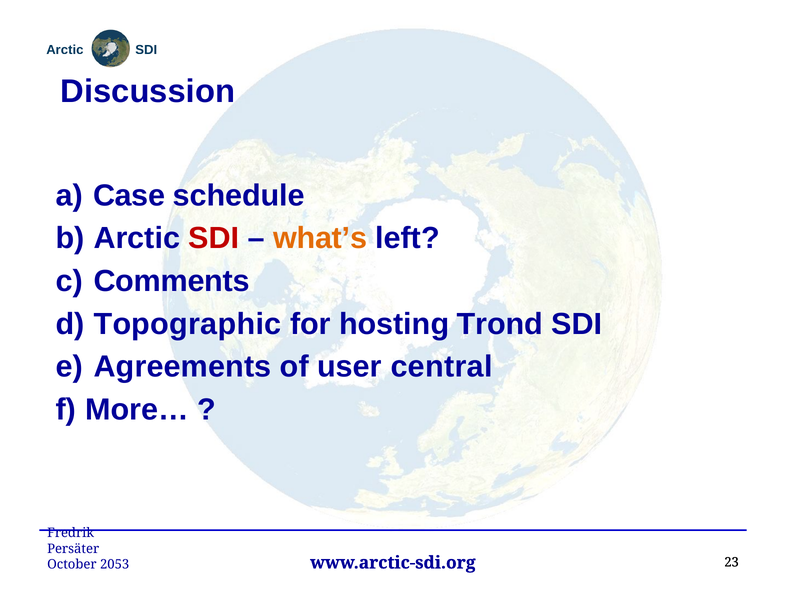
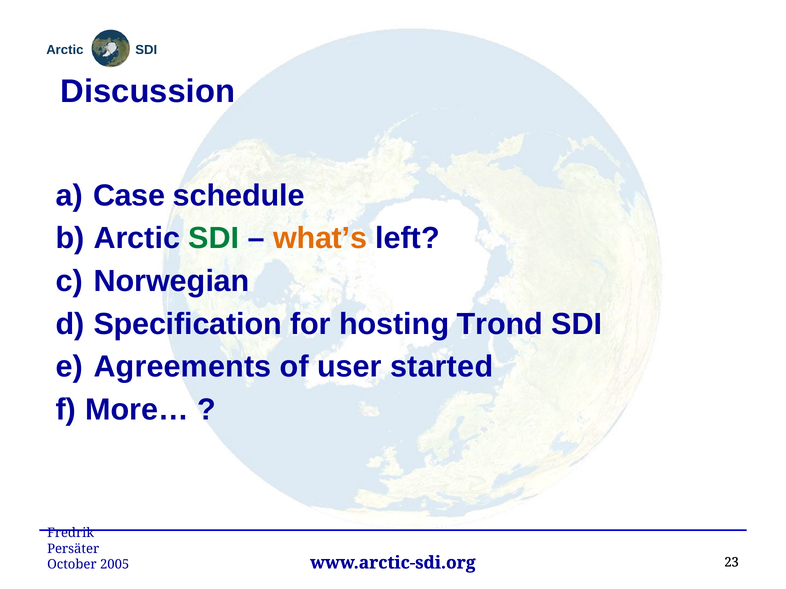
SDI colour: red -> green (214, 239)
Comments: Comments -> Norwegian (172, 281)
Topographic: Topographic -> Specification (188, 324)
central: central -> started (442, 367)
2053: 2053 -> 2005 (115, 565)
